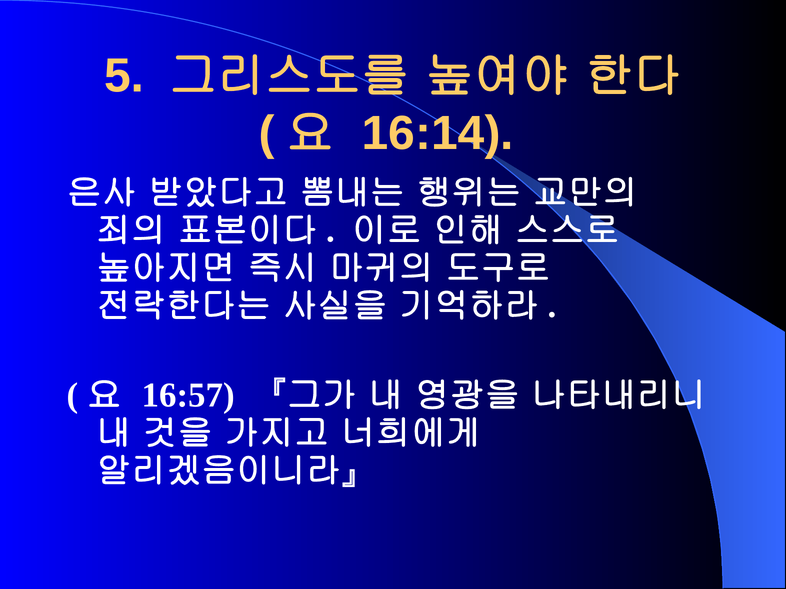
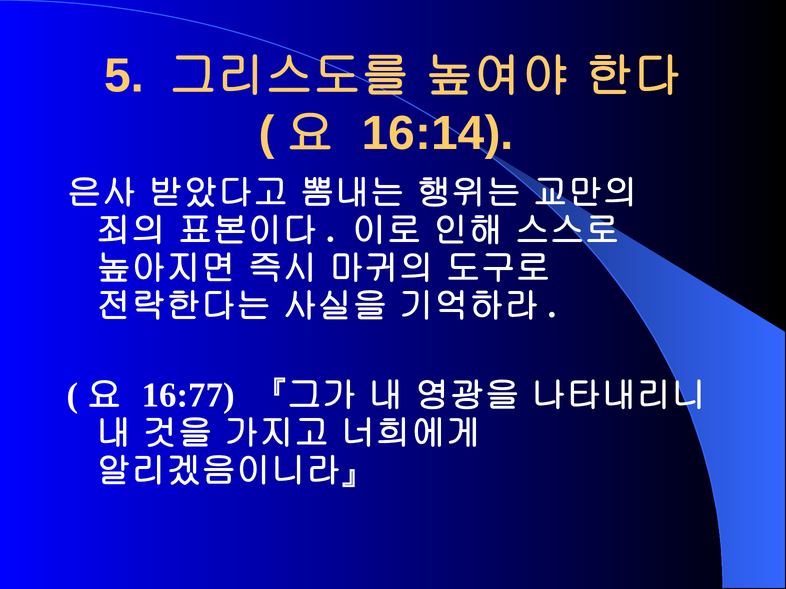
16:57: 16:57 -> 16:77 (188, 396)
